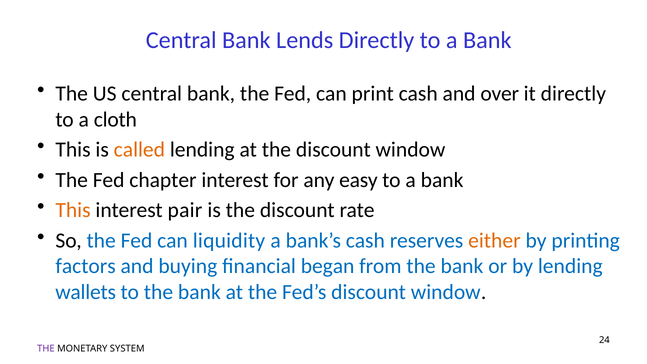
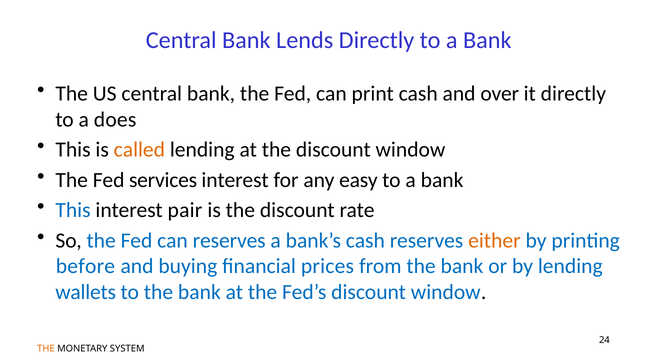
cloth: cloth -> does (115, 120)
chapter: chapter -> services (163, 180)
This colour: orange -> blue (73, 210)
can liquidity: liquidity -> reserves (229, 240)
factors: factors -> before (85, 266)
began: began -> prices (327, 266)
THE colour: purple -> orange (46, 348)
